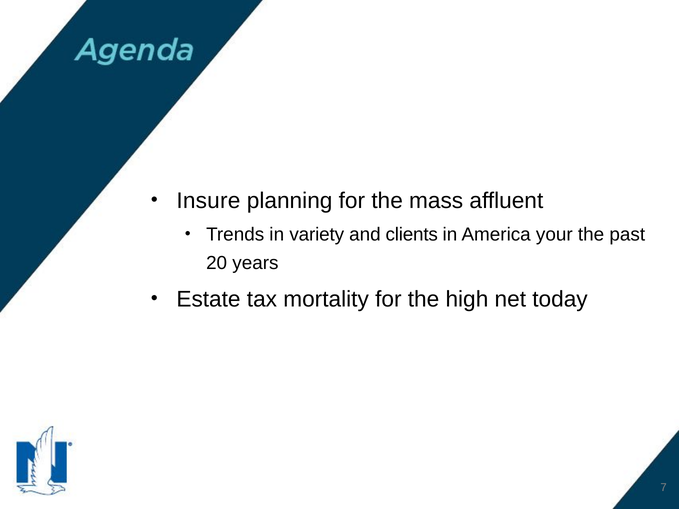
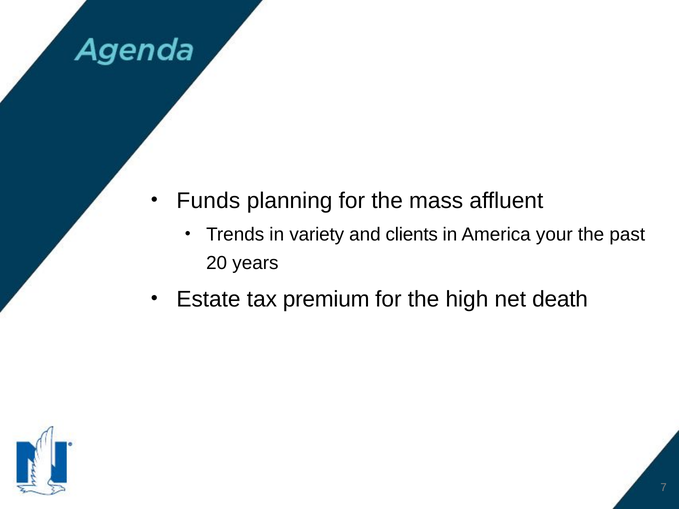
Insure: Insure -> Funds (208, 201)
mortality: mortality -> premium (326, 300)
today: today -> death (560, 300)
